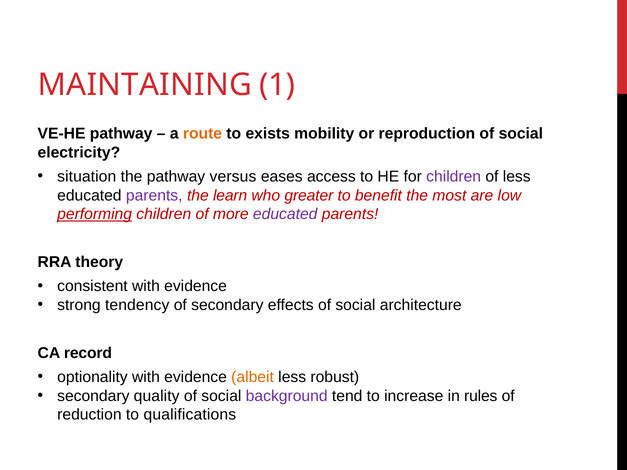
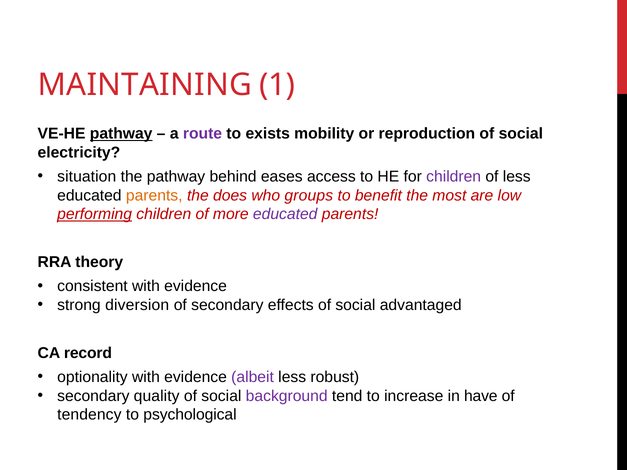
pathway underline: none -> present (121, 134)
route colour: orange -> purple (202, 134)
versus: versus -> behind (233, 177)
parents colour: purple -> orange (154, 195)
learn: learn -> does (230, 195)
greater: greater -> groups (309, 195)
tendency: tendency -> diversion (137, 305)
architecture: architecture -> advantaged (421, 305)
albeit colour: orange -> purple (253, 377)
rules: rules -> have (481, 396)
reduction: reduction -> tendency (89, 415)
qualifications: qualifications -> psychological (190, 415)
